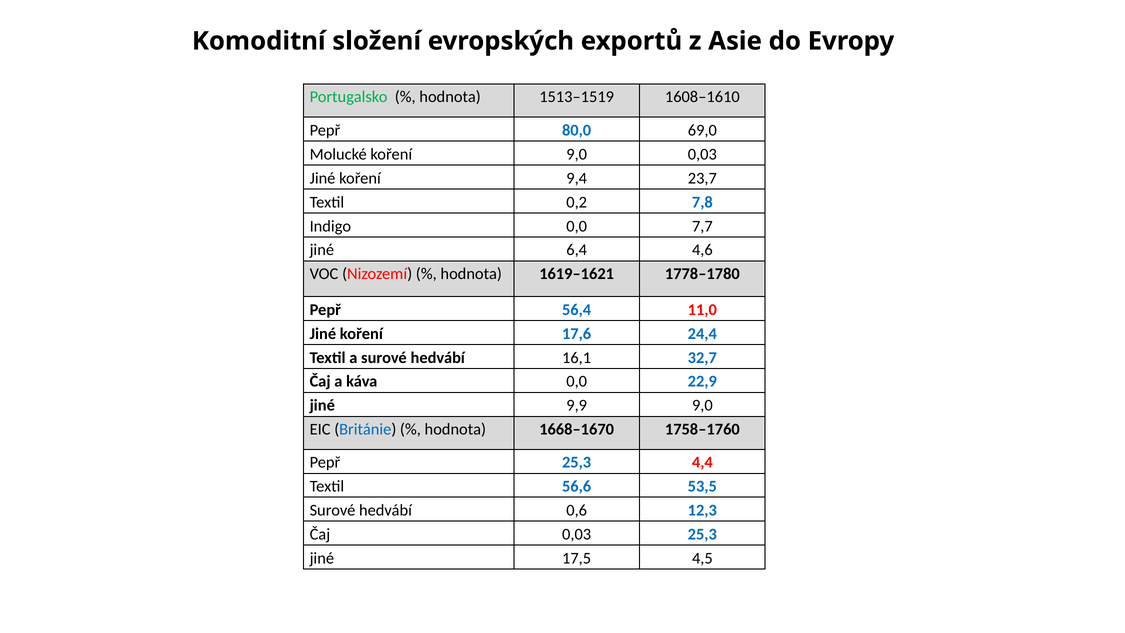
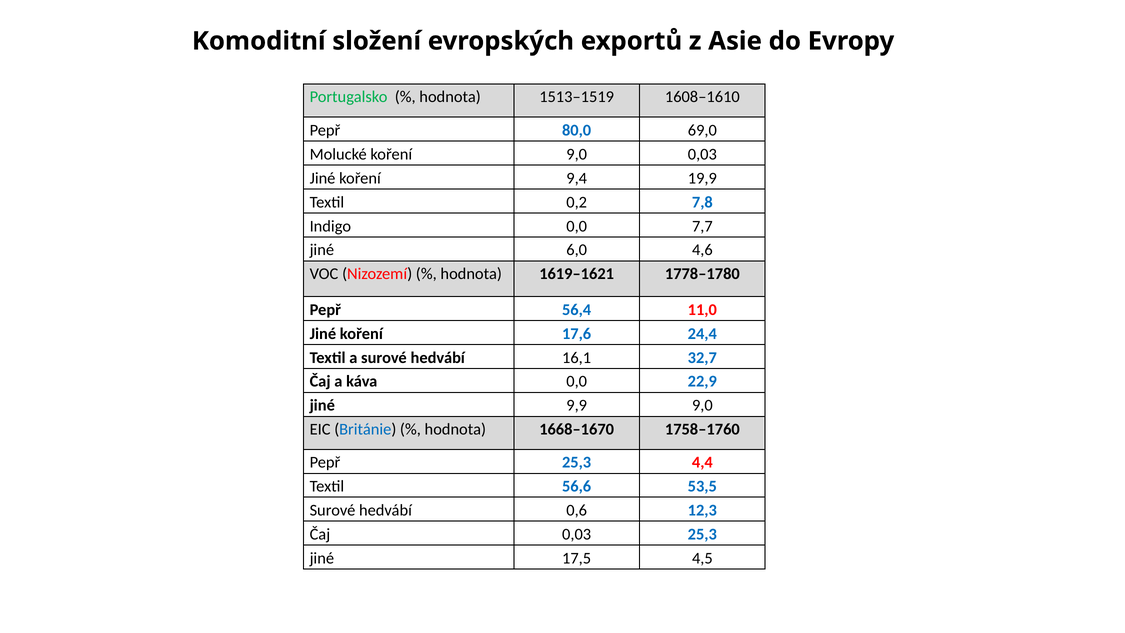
23,7: 23,7 -> 19,9 (702, 178)
6,4: 6,4 -> 6,0 (577, 250)
